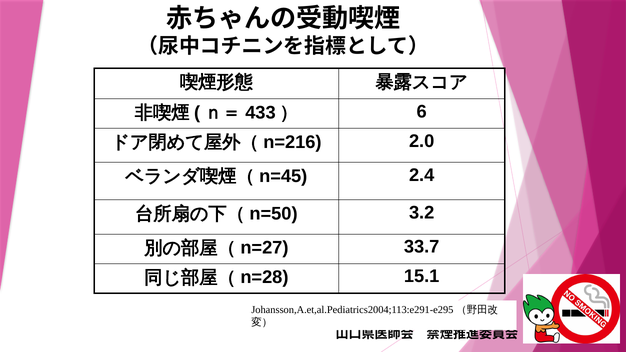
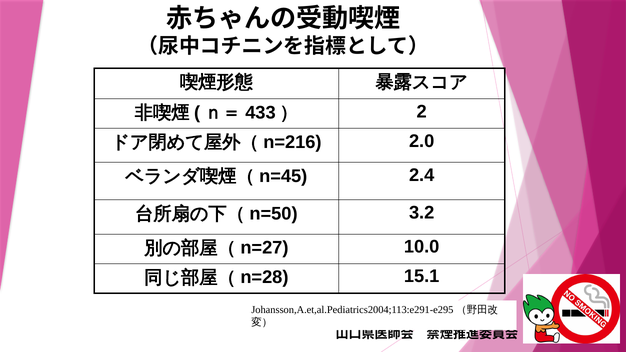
6: 6 -> 2 (422, 112)
33.7: 33.7 -> 10.0 (422, 247)
